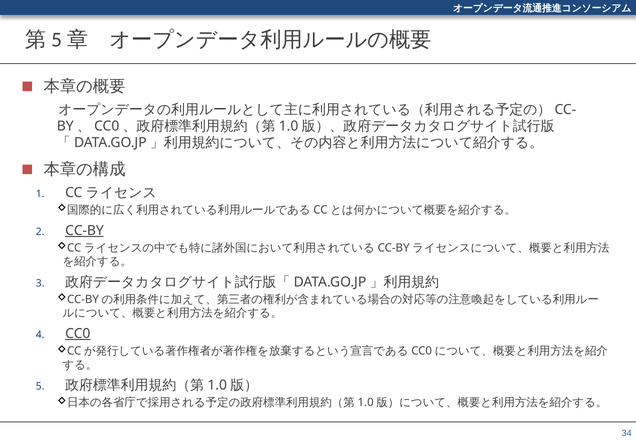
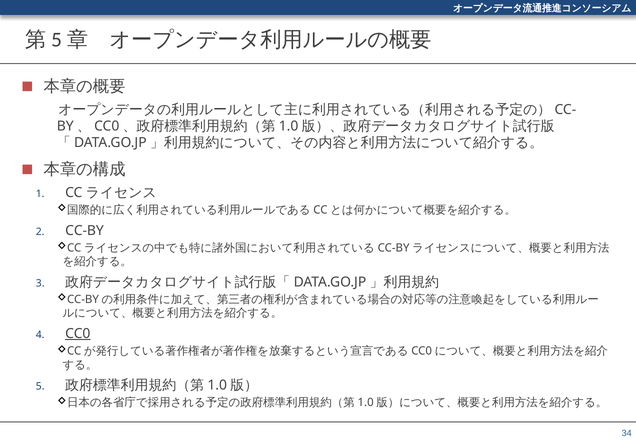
CC-BY underline: present -> none (84, 231)
